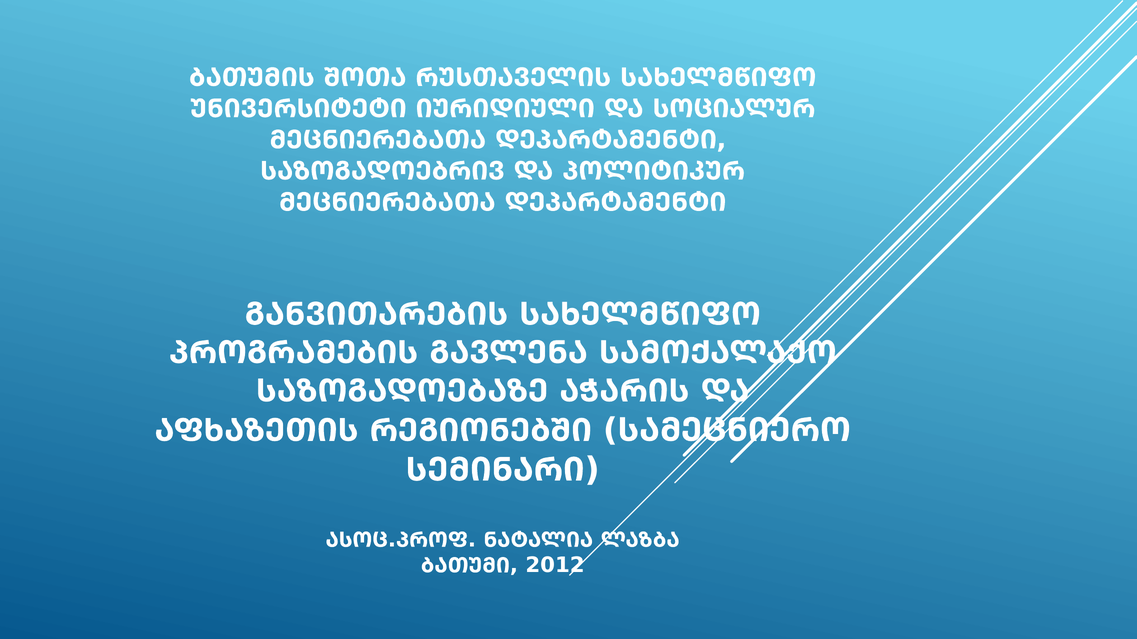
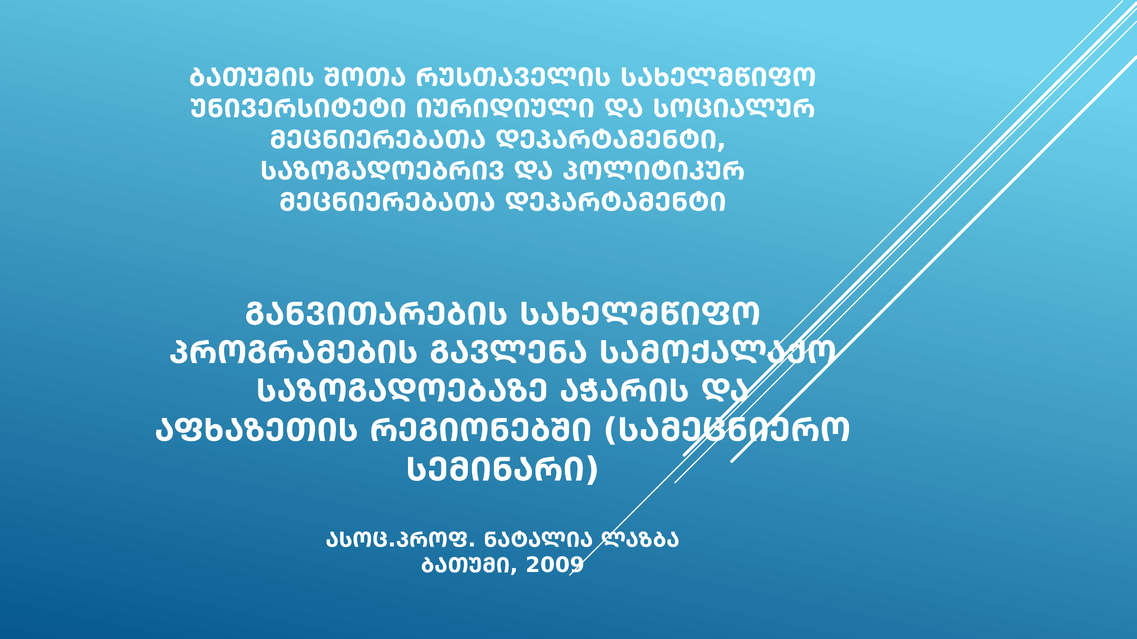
2012: 2012 -> 2009 (555, 566)
